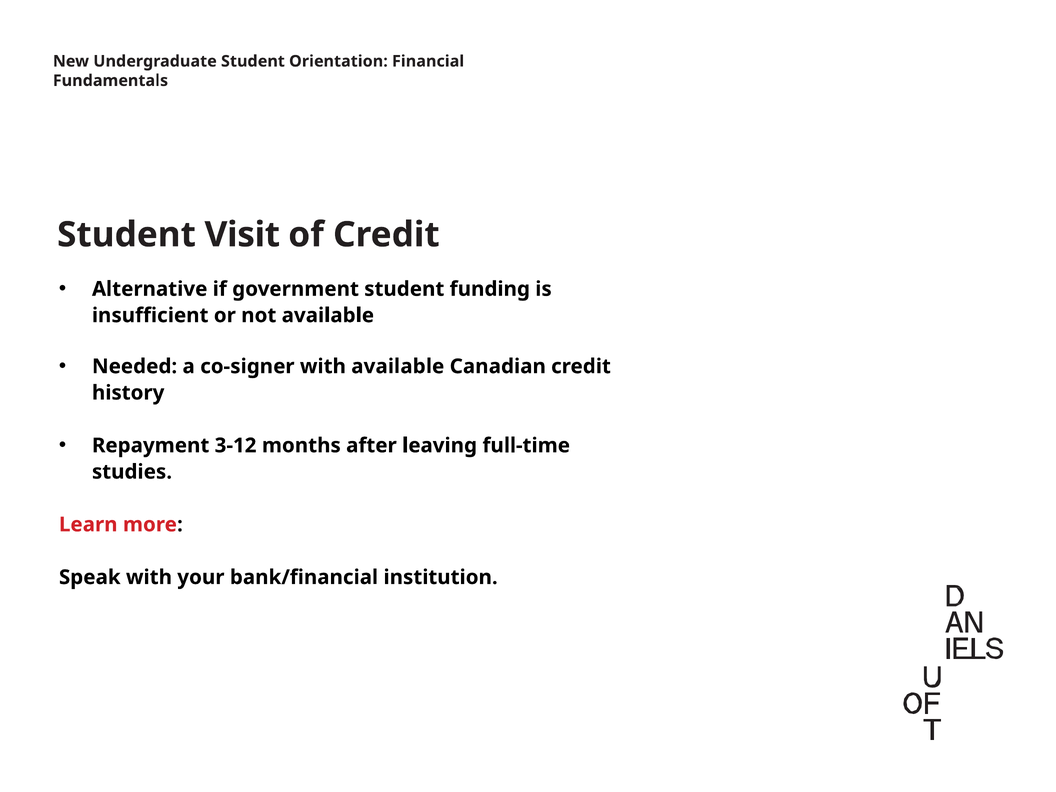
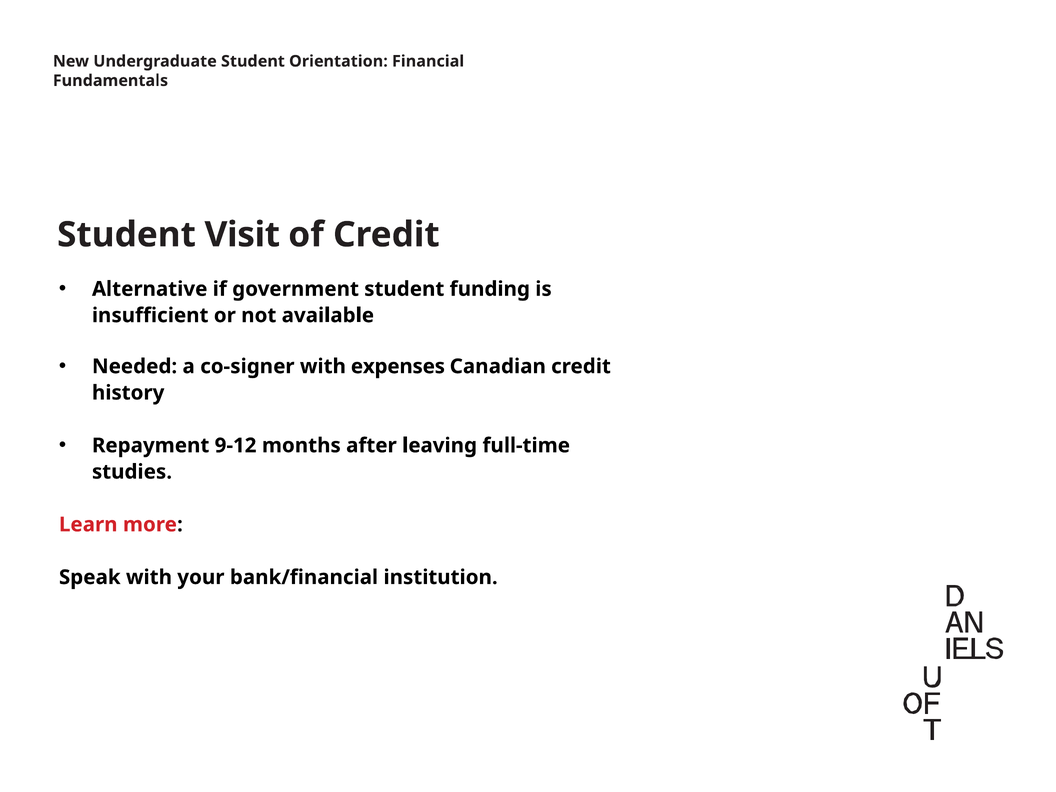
with available: available -> expenses (398, 366)
3-12: 3-12 -> 9-12 (236, 446)
